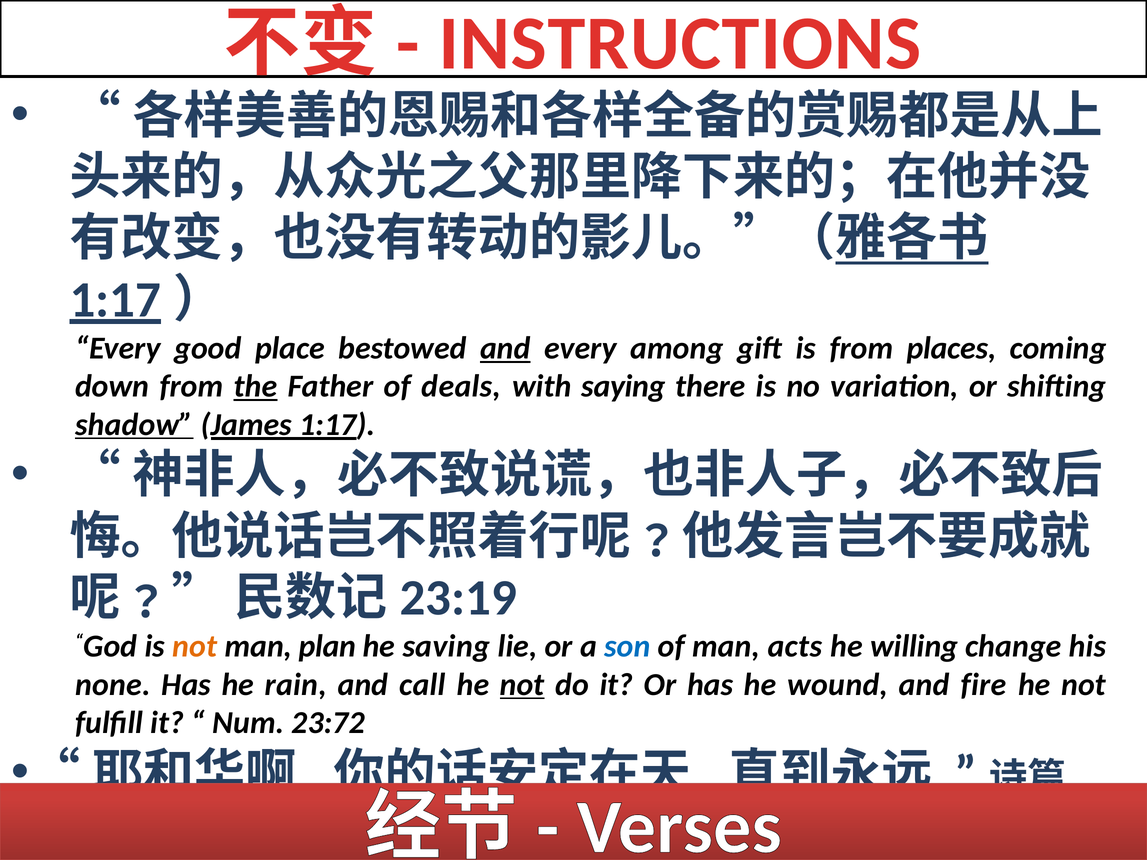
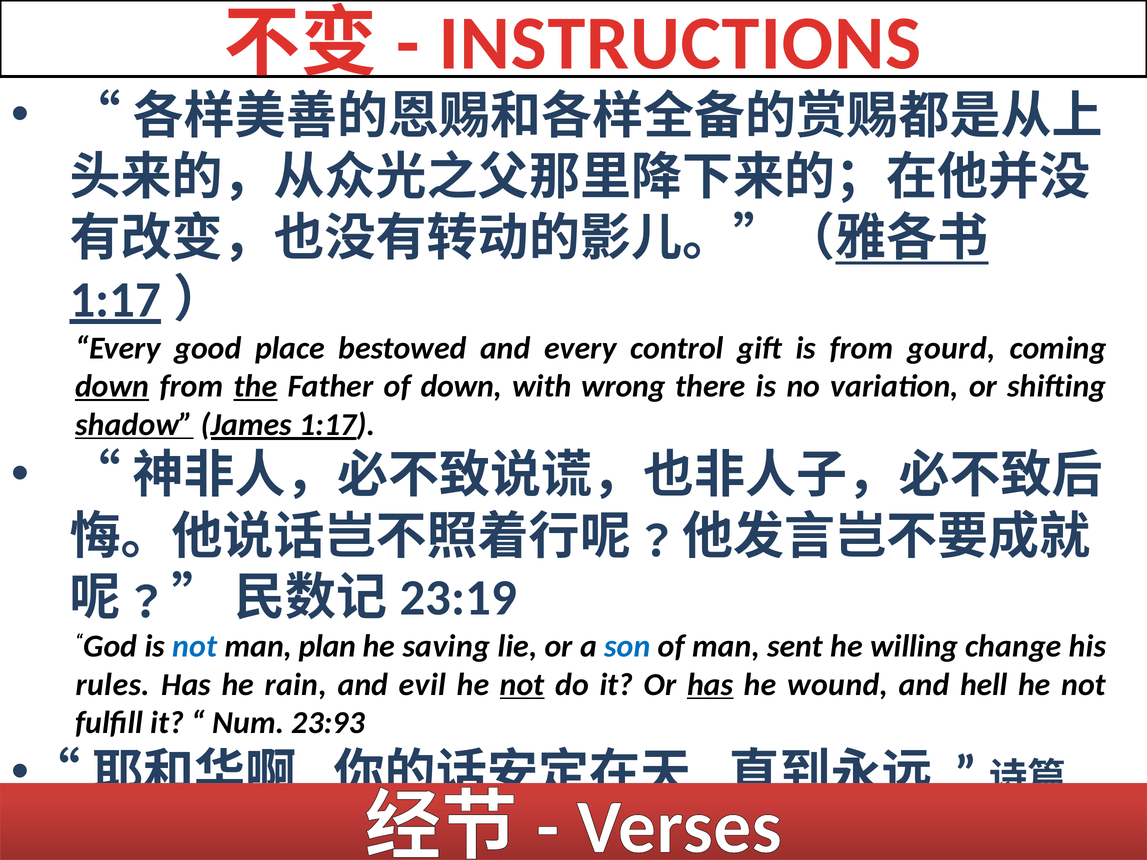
and underline: present -> none (505, 348)
among: among -> control (677, 348)
places: places -> gourd (951, 348)
down underline: none -> present (112, 386)
of deals: deals -> down (461, 386)
saying: saying -> wrong (623, 386)
not colour: orange -> blue (195, 647)
acts: acts -> sent (795, 647)
none: none -> rules (113, 685)
call: call -> evil (422, 685)
has underline: none -> present (710, 685)
fire: fire -> hell (984, 685)
23:72: 23:72 -> 23:93 (328, 723)
